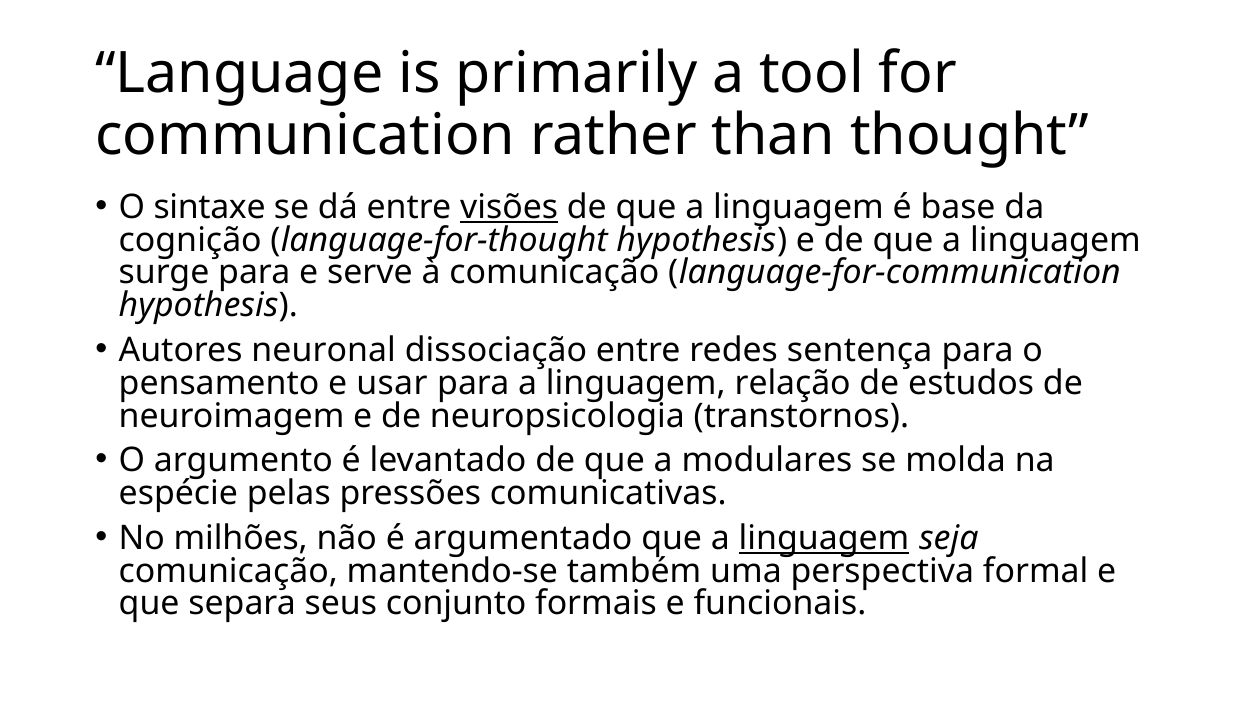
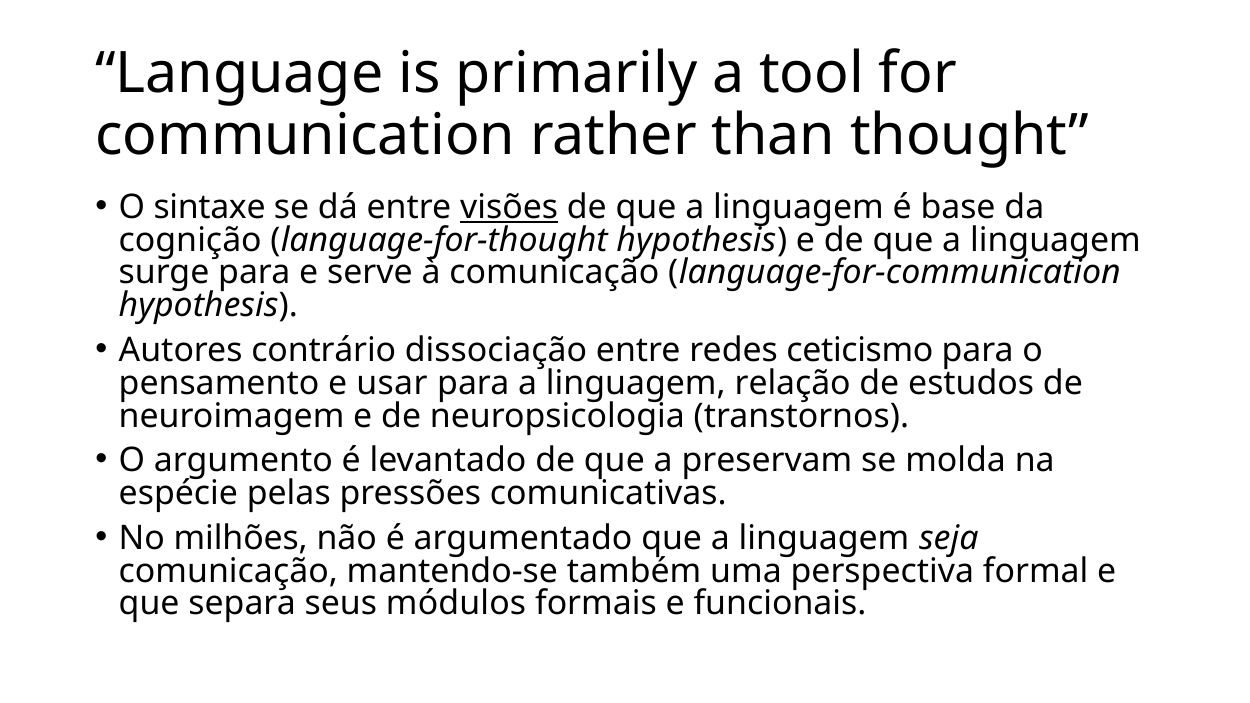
neuronal: neuronal -> contrário (324, 350)
sentença: sentença -> ceticismo (860, 350)
modulares: modulares -> preservam (767, 461)
linguagem underline: present -> none (824, 538)
conjunto: conjunto -> módulos (456, 604)
